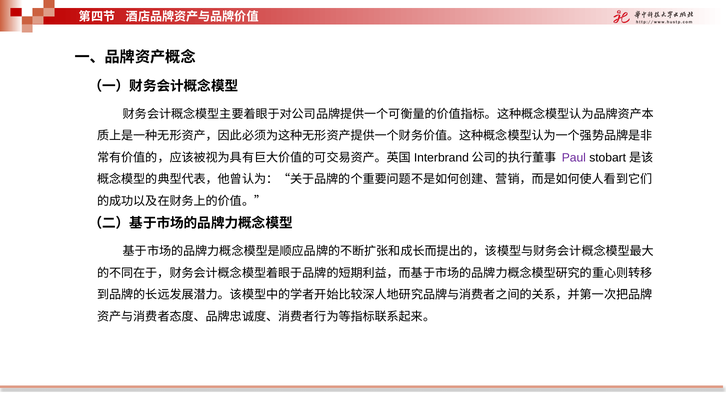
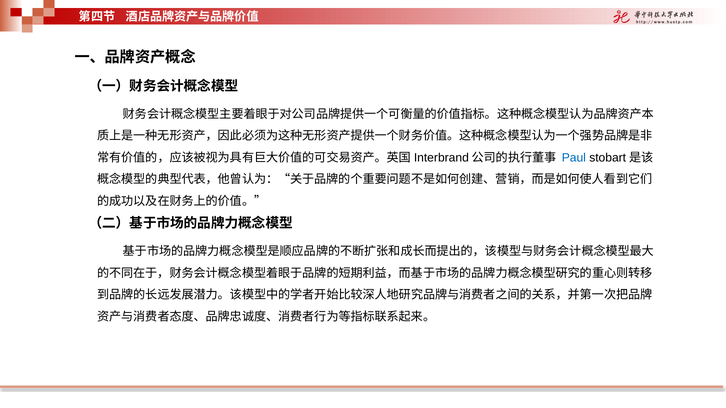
Paul colour: purple -> blue (574, 158)
